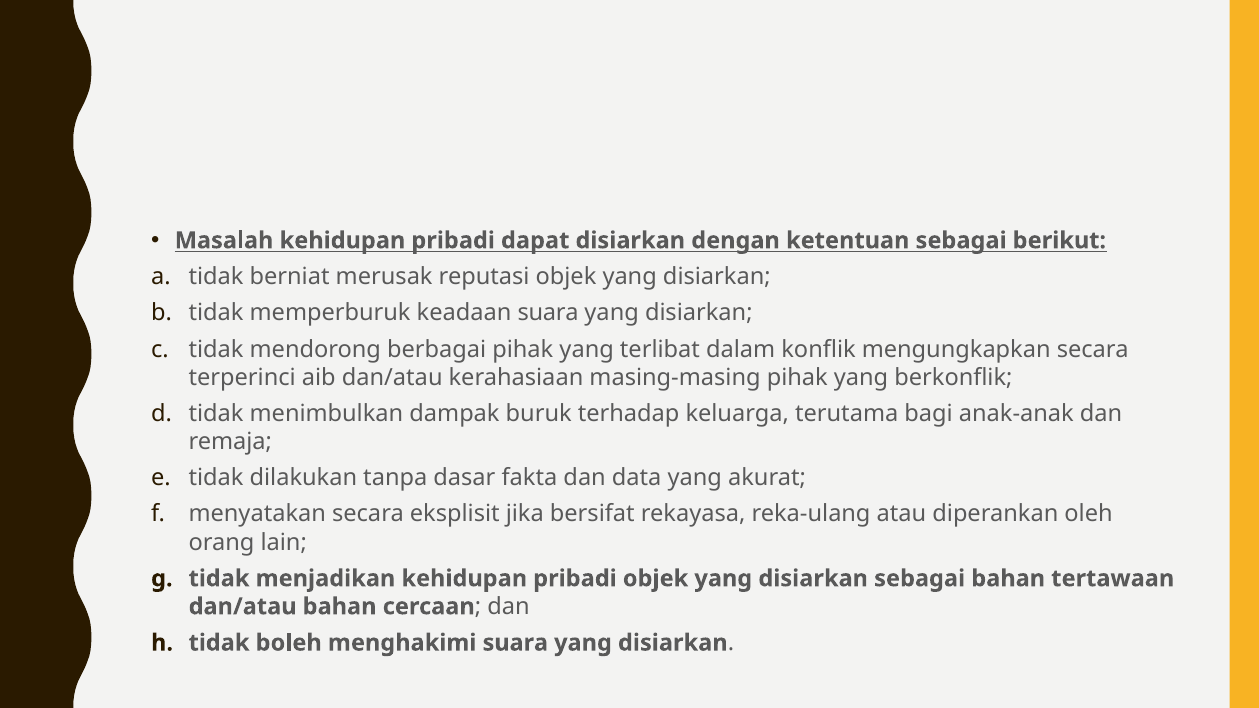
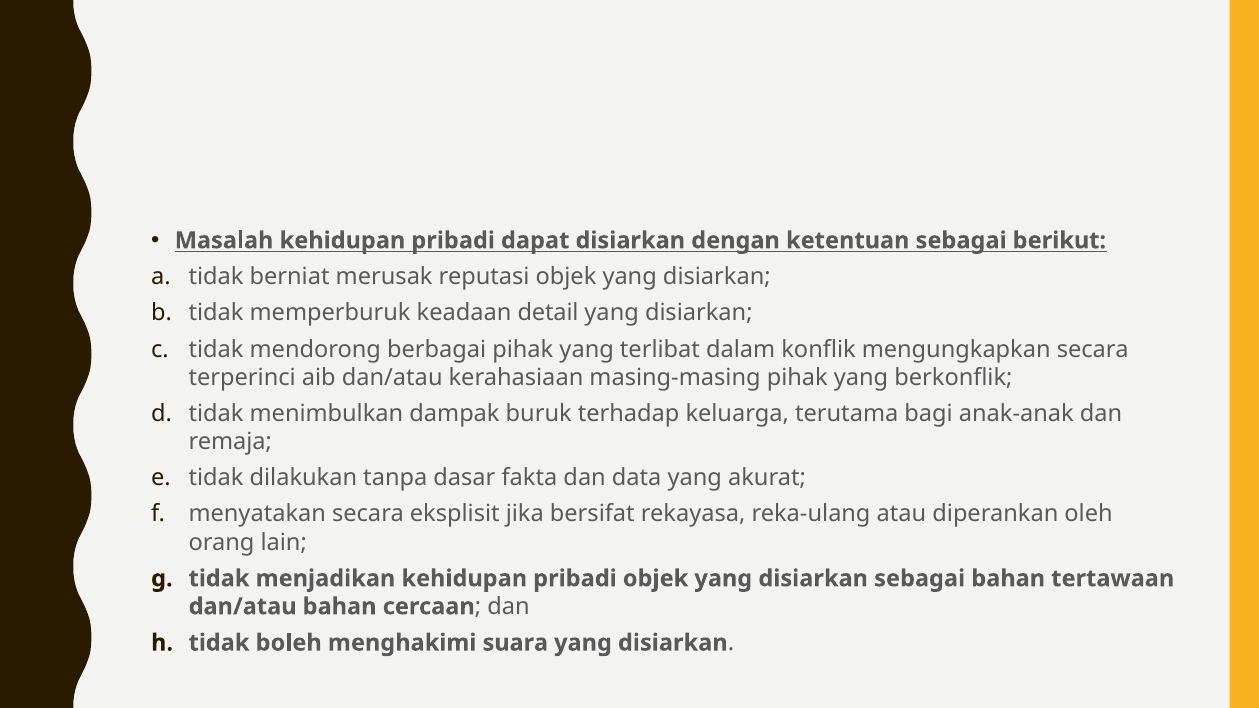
keadaan suara: suara -> detail (548, 313)
